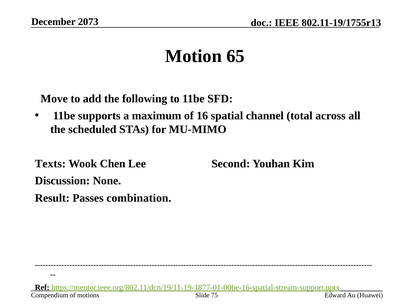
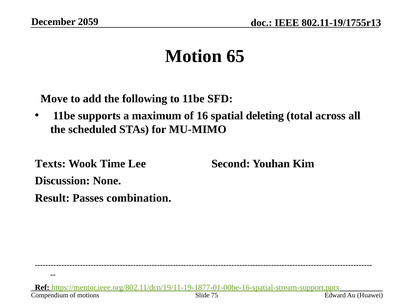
2073: 2073 -> 2059 (88, 22)
channel: channel -> deleting (265, 116)
Chen: Chen -> Time (113, 163)
